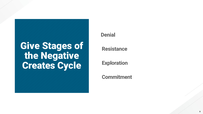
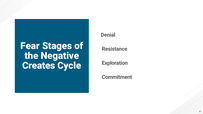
Give: Give -> Fear (30, 46)
